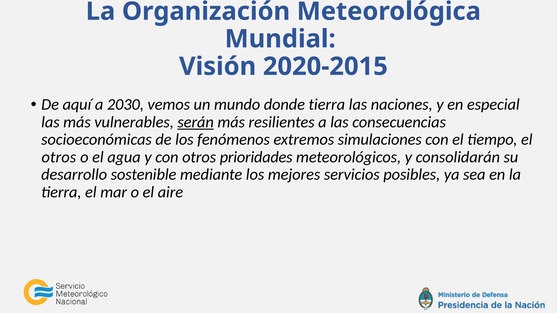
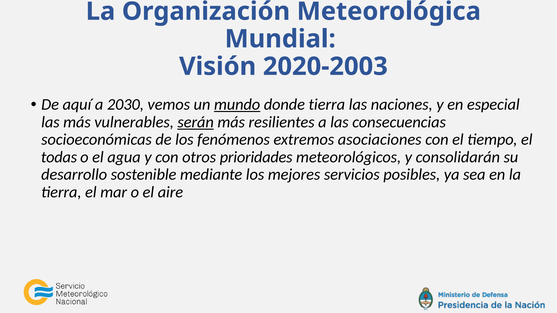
2020-2015: 2020-2015 -> 2020-2003 (325, 67)
mundo underline: none -> present (237, 105)
simulaciones: simulaciones -> asociaciones (380, 140)
otros: otros -> todas (59, 157)
